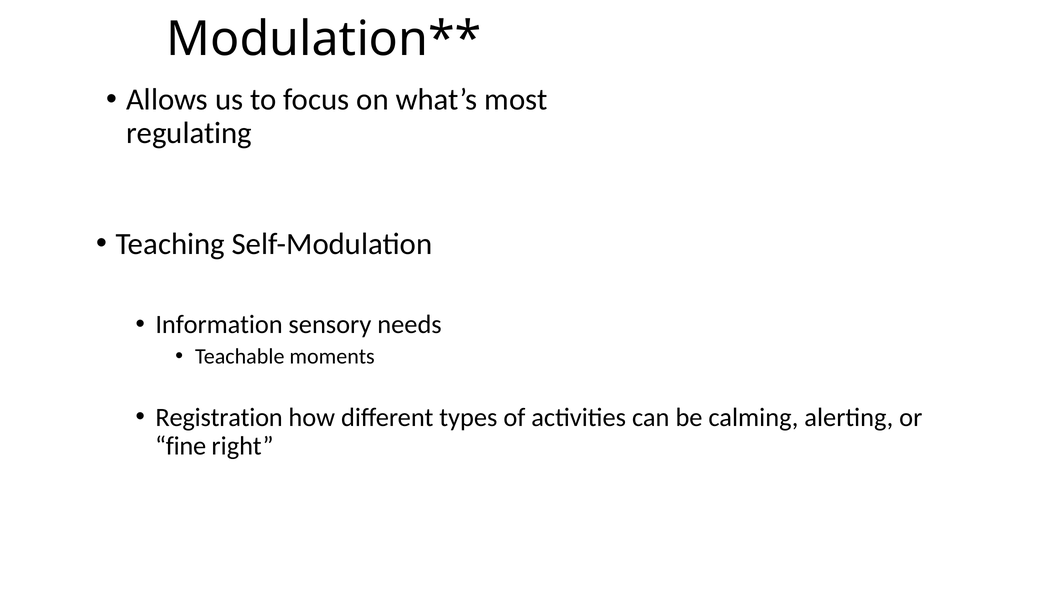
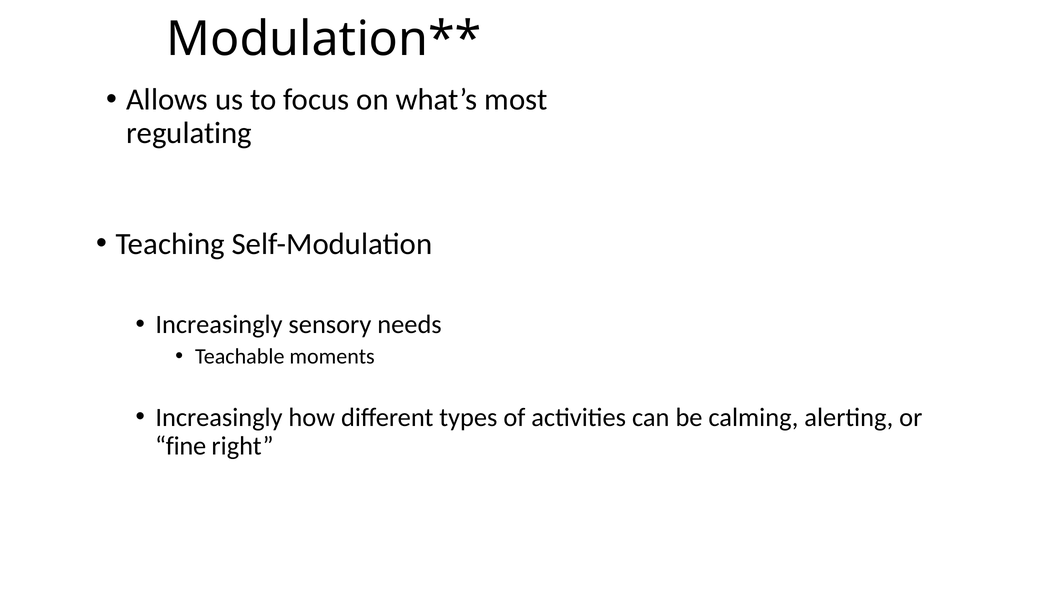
Information: Information -> Increasingly (219, 324)
Registration: Registration -> Increasingly (219, 417)
